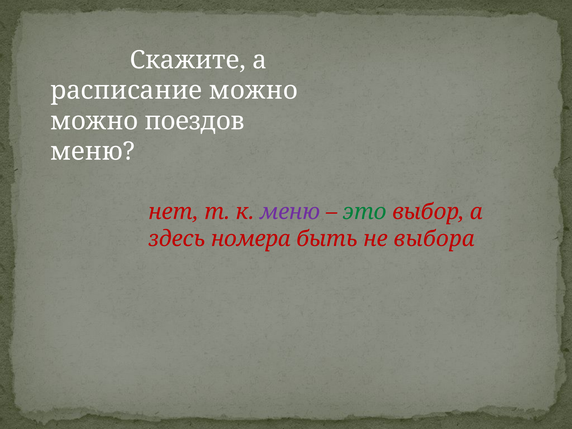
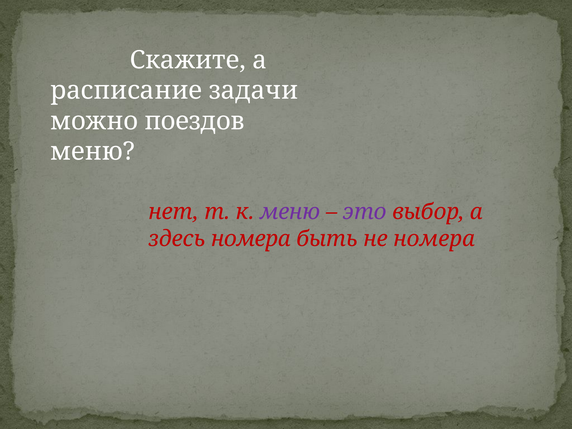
расписание можно: можно -> задачи (254, 91)
это colour: green -> purple (365, 212)
не выбора: выбора -> номера (434, 239)
